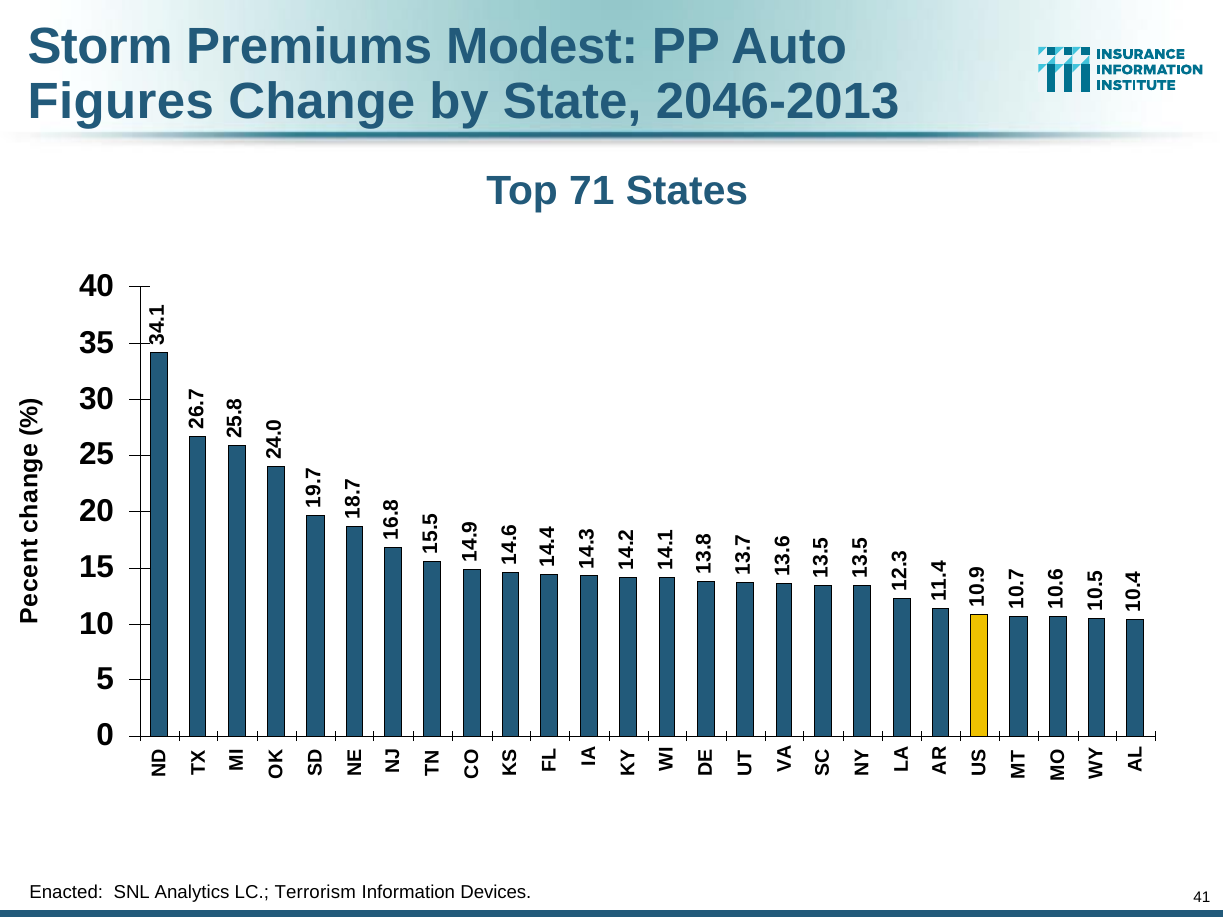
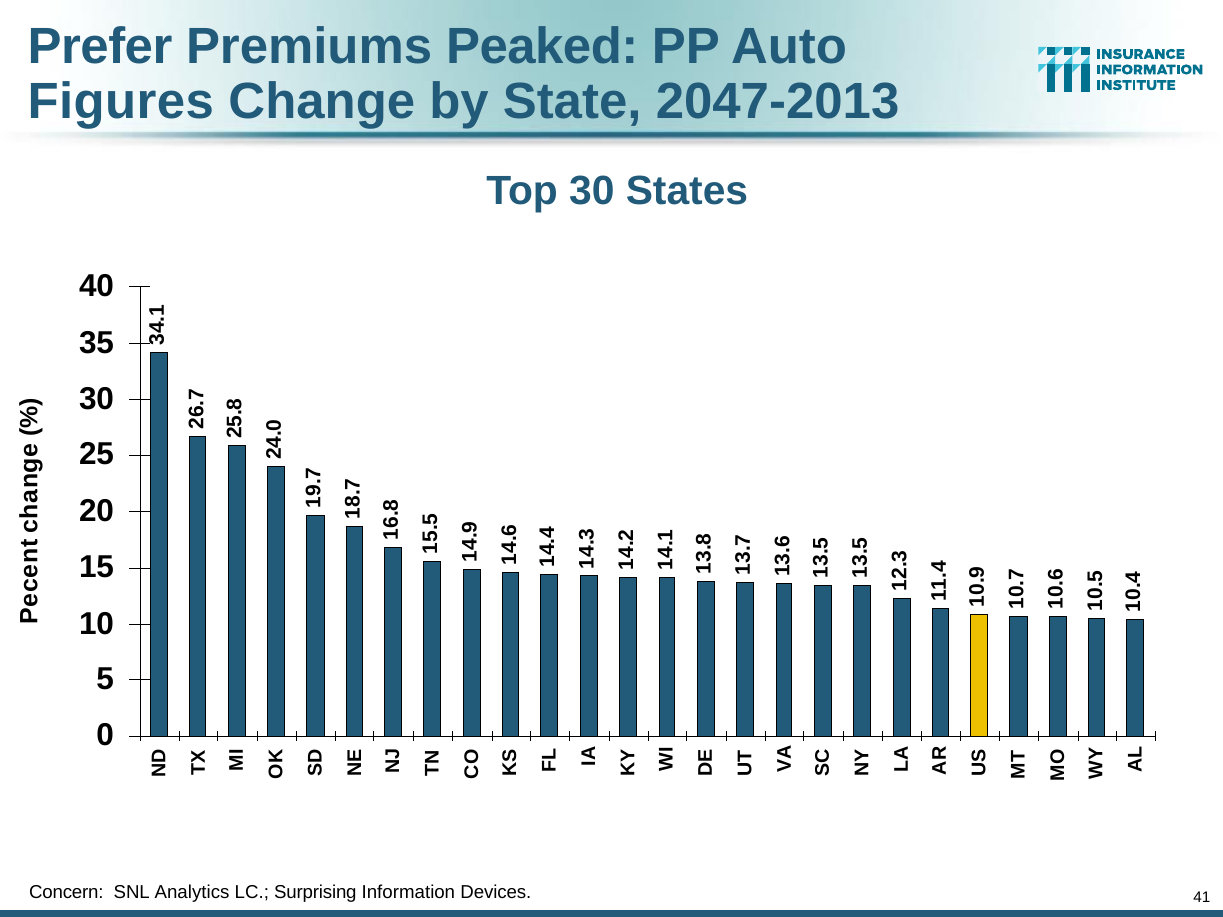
Storm: Storm -> Prefer (100, 47)
Modest: Modest -> Peaked (542, 47)
2046-2013: 2046-2013 -> 2047-2013 (778, 102)
Top 71: 71 -> 30 (592, 191)
Enacted: Enacted -> Concern (66, 893)
Terrorism: Terrorism -> Surprising (315, 893)
